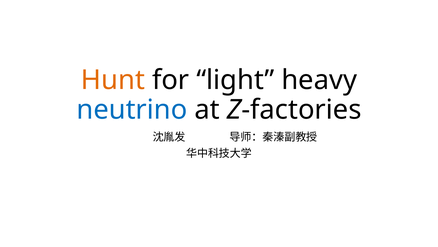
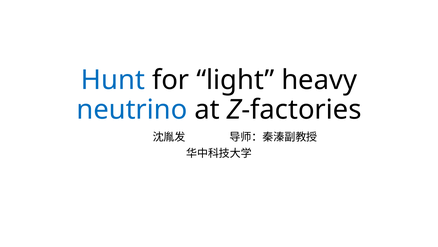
Hunt colour: orange -> blue (113, 80)
